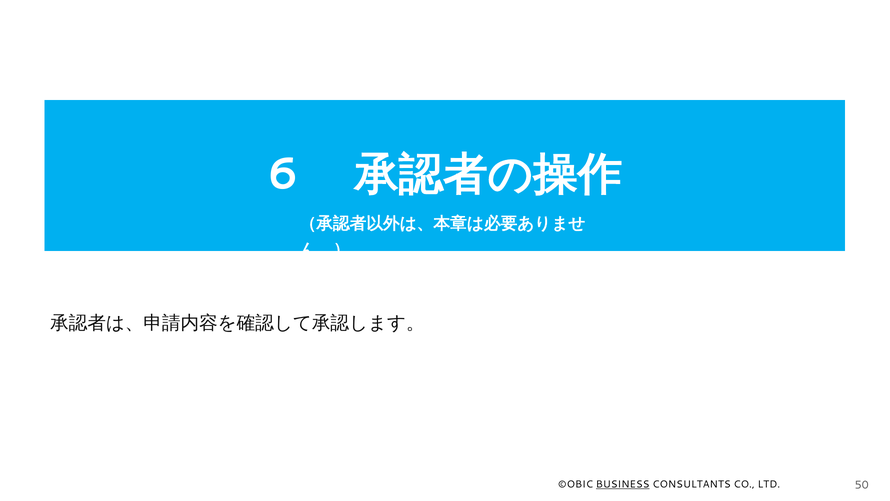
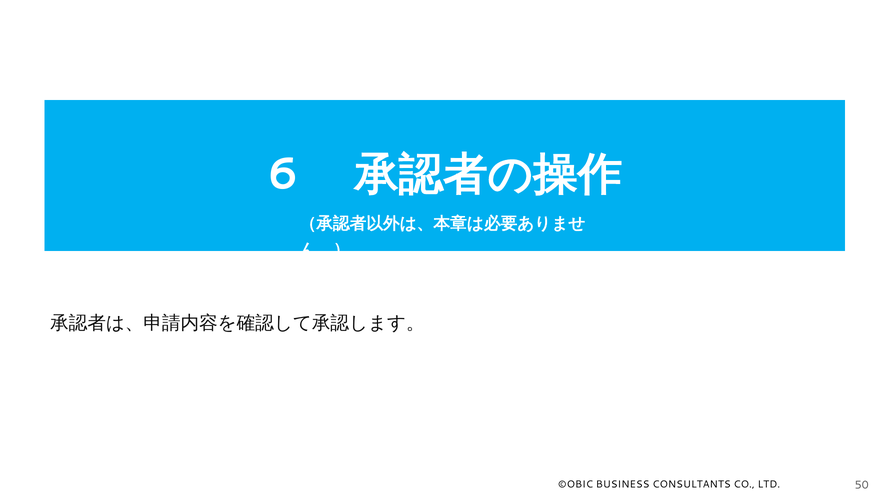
BUSINESS underline: present -> none (623, 484)
